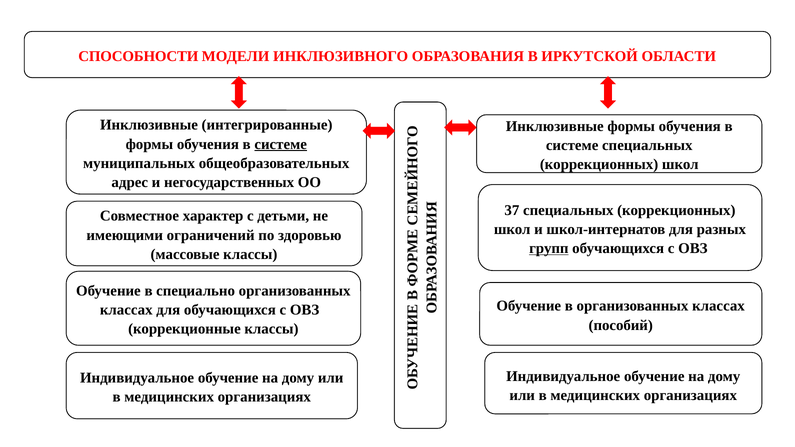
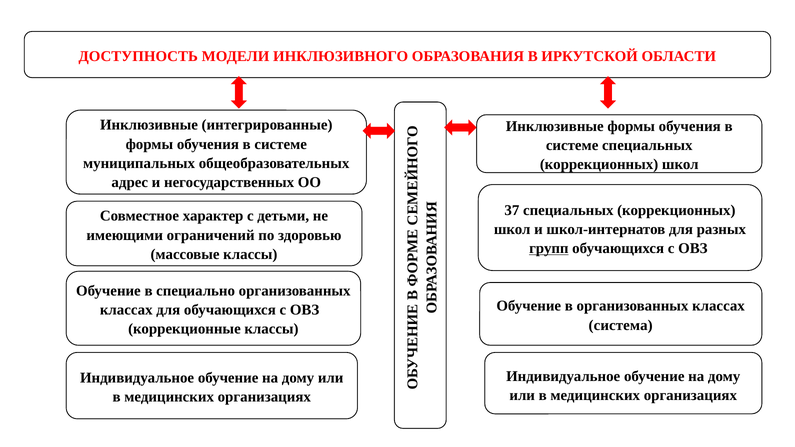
СПОСОБНОСТИ: СПОСОБНОСТИ -> ДОСТУПНОСТЬ (138, 56)
системе underline: present -> none (281, 144)
пособий: пособий -> система (621, 325)
